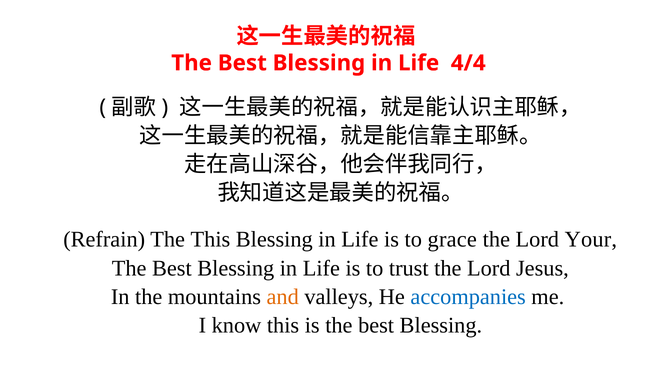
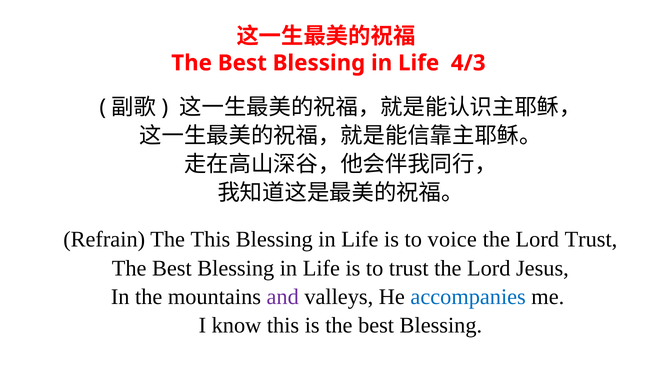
4/4: 4/4 -> 4/3 (468, 63)
grace: grace -> voice (452, 239)
Lord Your: Your -> Trust (591, 239)
and colour: orange -> purple (283, 297)
